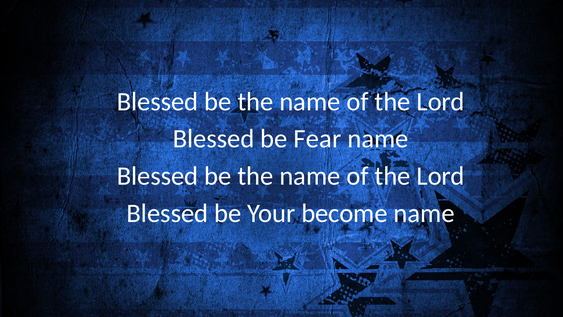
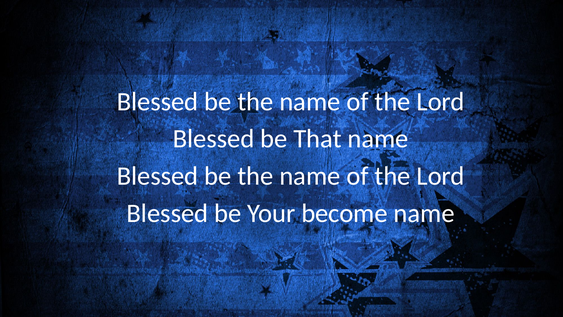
Fear: Fear -> That (318, 139)
